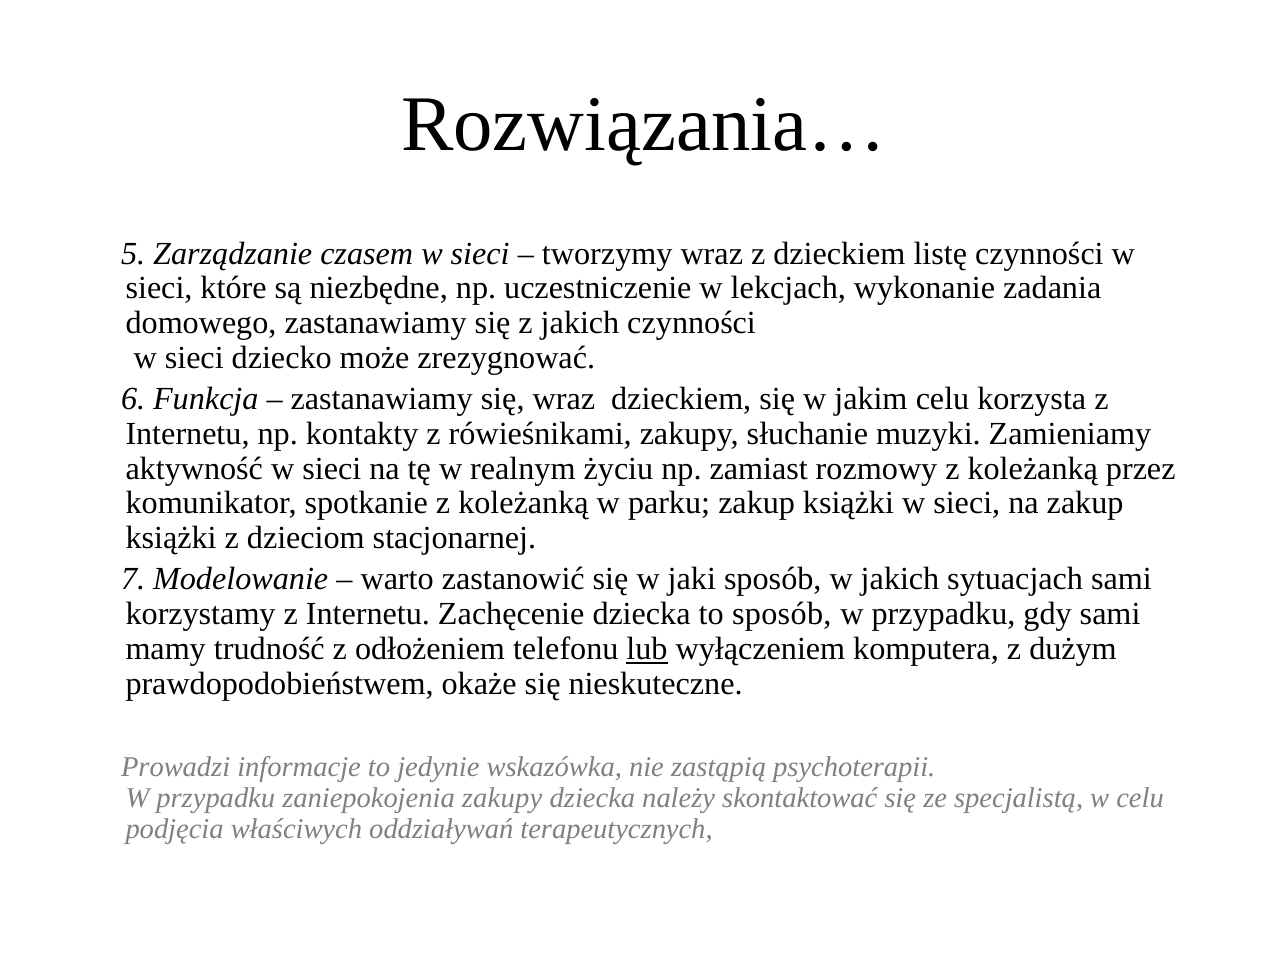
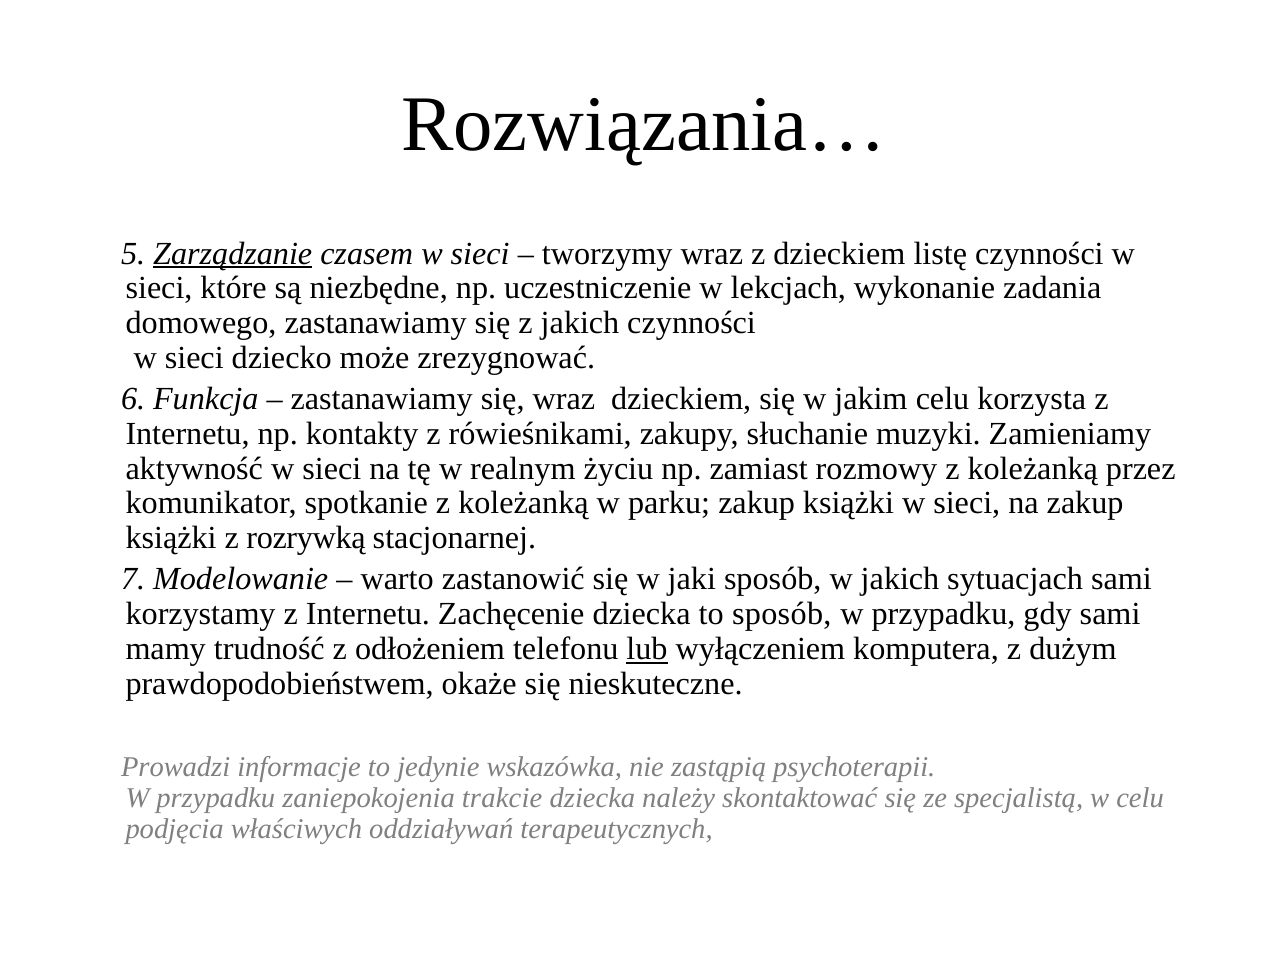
Zarządzanie underline: none -> present (233, 253)
dzieciom: dzieciom -> rozrywką (306, 538)
zaniepokojenia zakupy: zakupy -> trakcie (502, 798)
